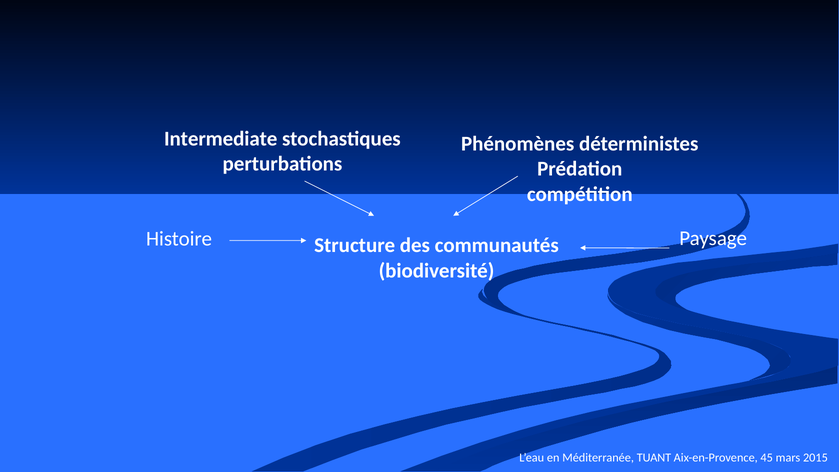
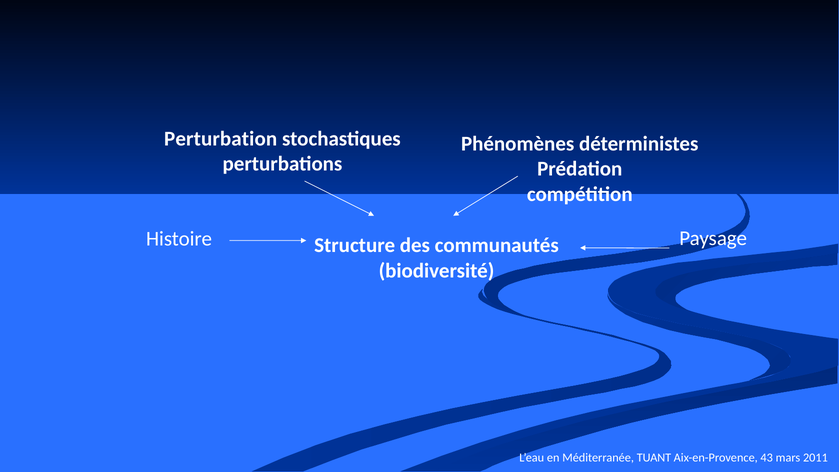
Intermediate: Intermediate -> Perturbation (221, 139)
45: 45 -> 43 (767, 458)
2015: 2015 -> 2011 (815, 458)
